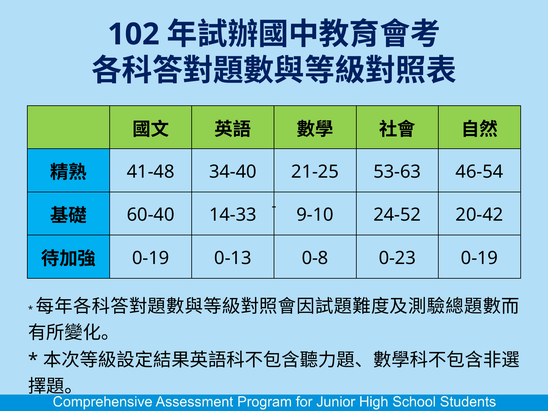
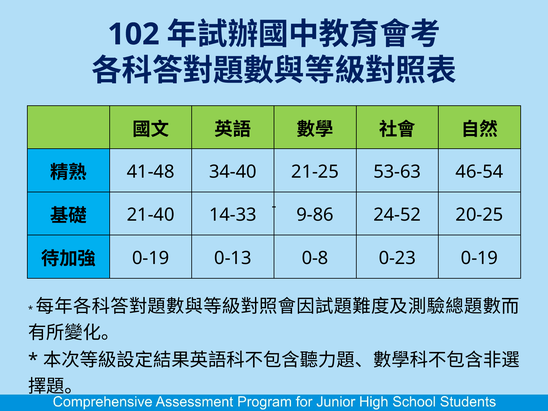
60-40: 60-40 -> 21-40 (151, 215)
9-10: 9-10 -> 9-86 (315, 215)
20-42: 20-42 -> 20-25 (479, 215)
